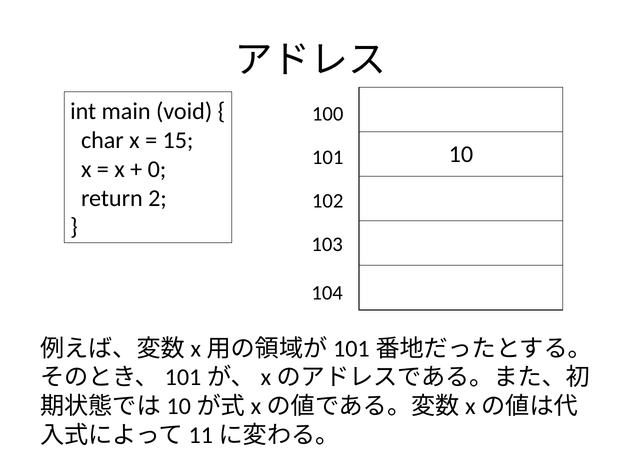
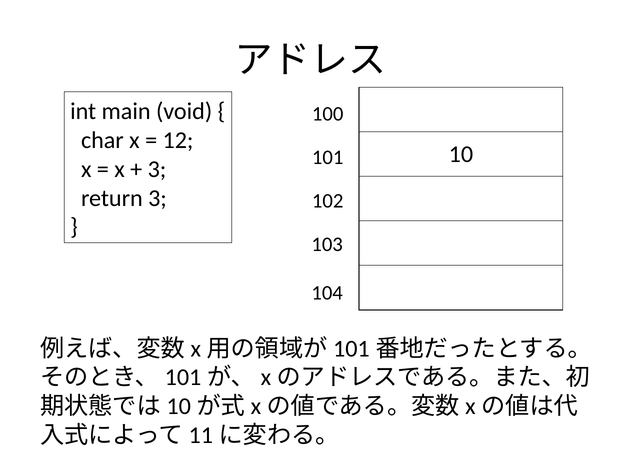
15: 15 -> 12 (178, 140)
0: 0 -> 3 (157, 169)
return 2: 2 -> 3 (157, 198)
